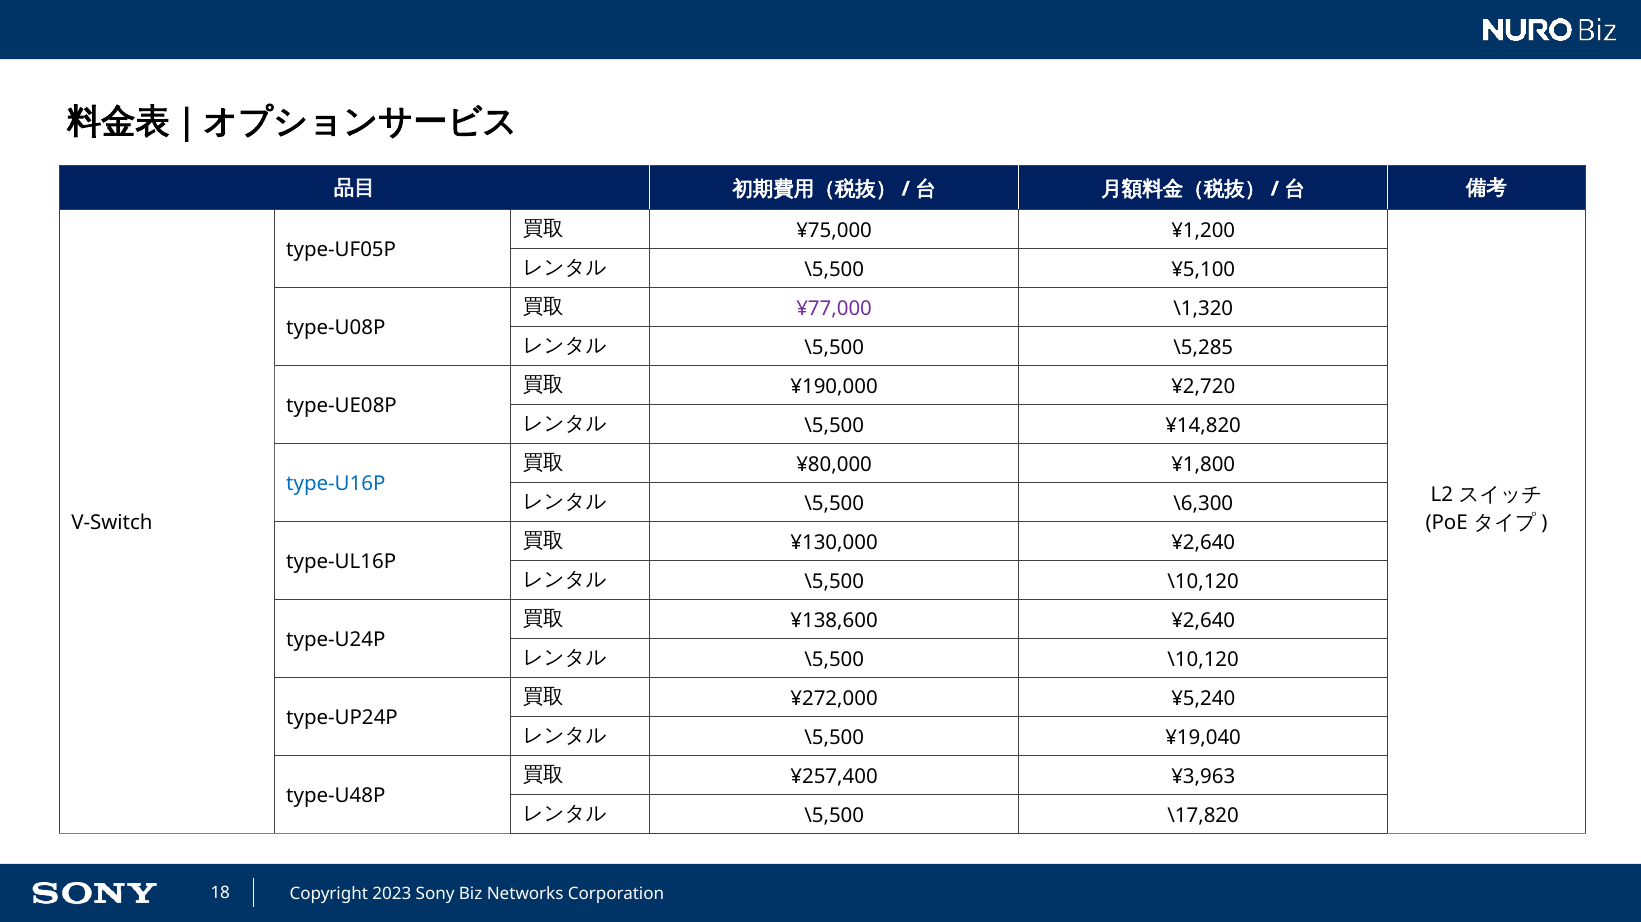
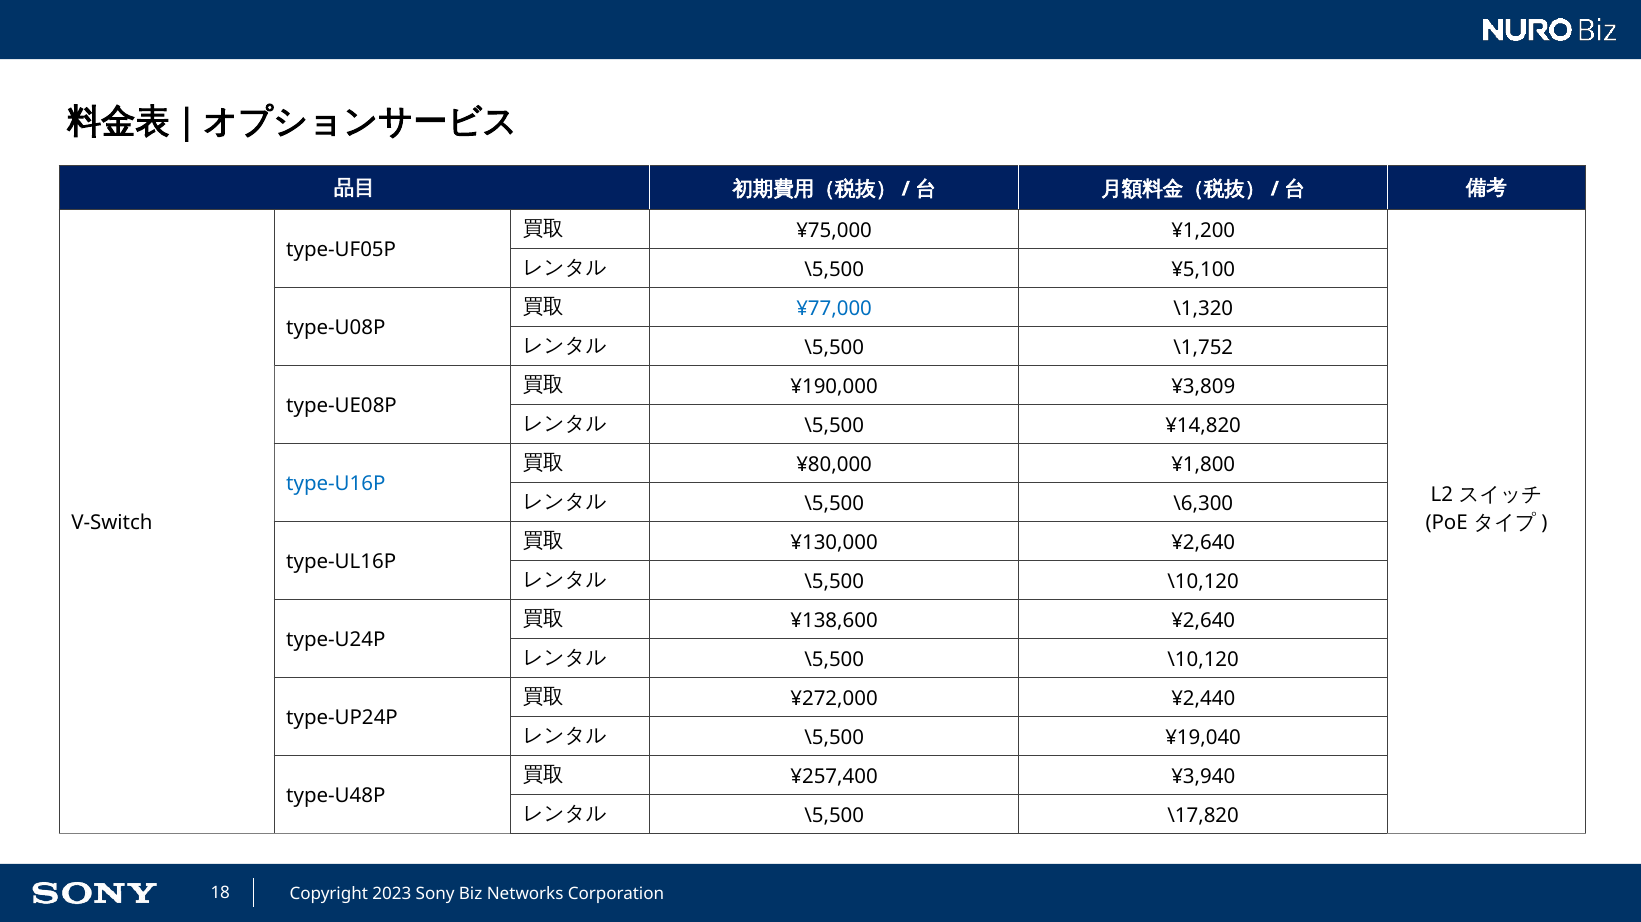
¥77,000 colour: purple -> blue (834, 309)
\5,285: \5,285 -> \1,752 (1203, 348)
¥2,720: ¥2,720 -> ¥3,809 (1203, 387)
¥5,240: ¥5,240 -> ¥2,440 (1203, 699)
¥3,963: ¥3,963 -> ¥3,940 (1203, 777)
